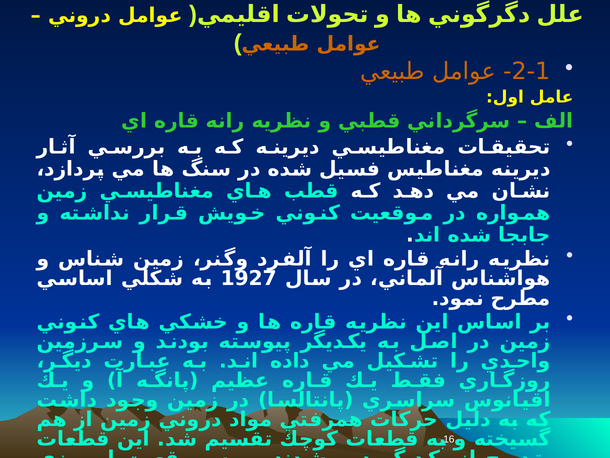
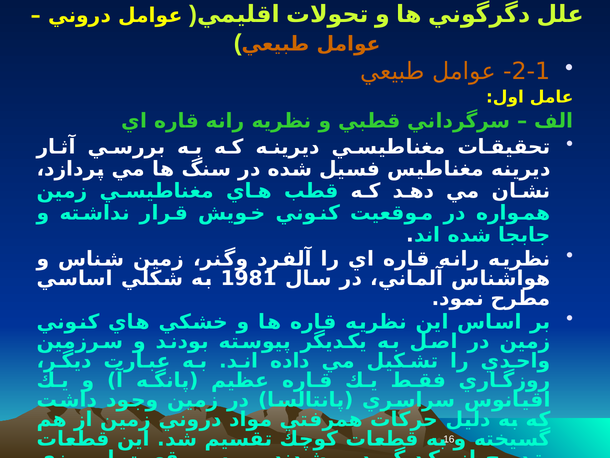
1927: 1927 -> 1981 (249, 278)
